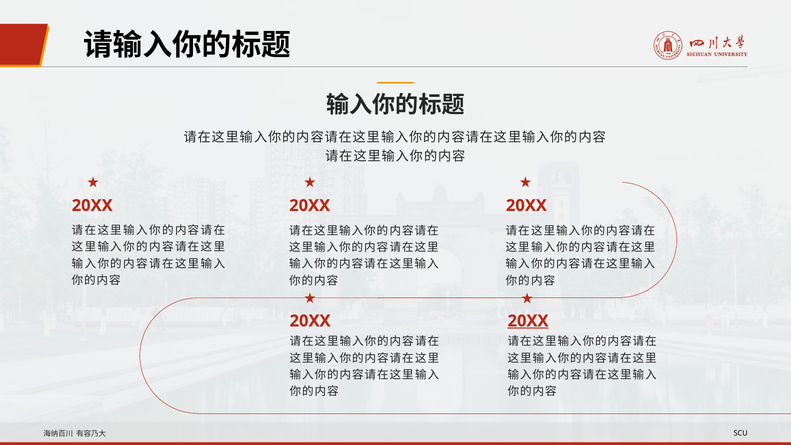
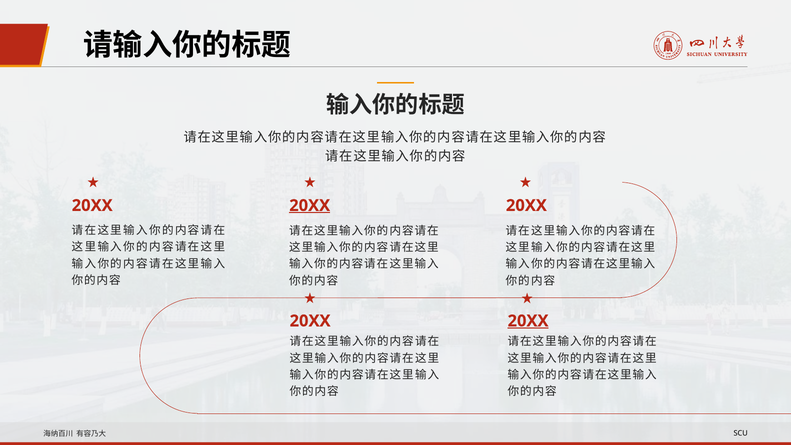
20XX underline: none -> present (310, 206)
